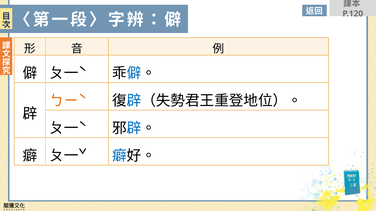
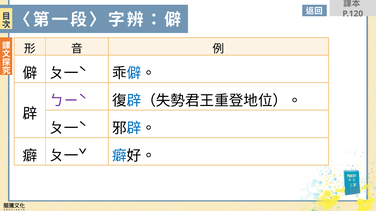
ㄅㄧˋ colour: orange -> purple (68, 101)
